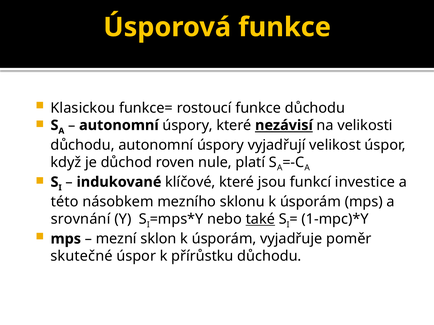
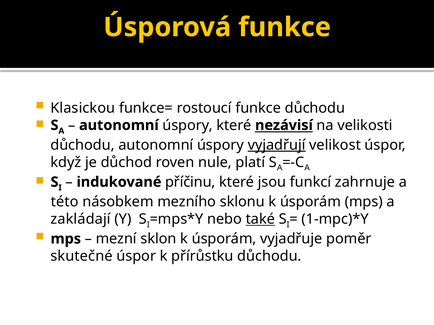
vyjadřují underline: none -> present (277, 145)
klíčové: klíčové -> příčinu (190, 182)
investice: investice -> zahrnuje (365, 182)
srovnání: srovnání -> zakládají (81, 219)
